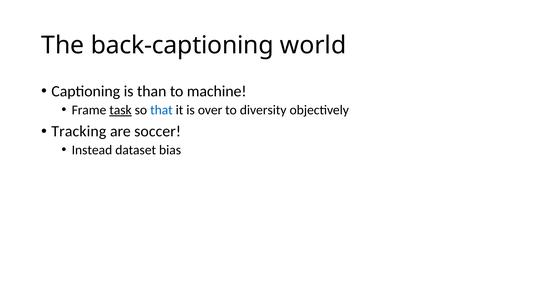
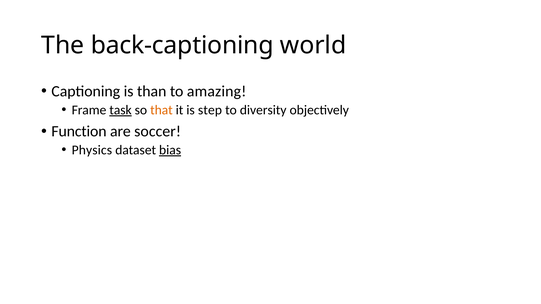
machine: machine -> amazing (217, 91)
that colour: blue -> orange (161, 110)
over: over -> step (210, 110)
Tracking: Tracking -> Function (79, 132)
Instead: Instead -> Physics (92, 150)
bias underline: none -> present (170, 150)
